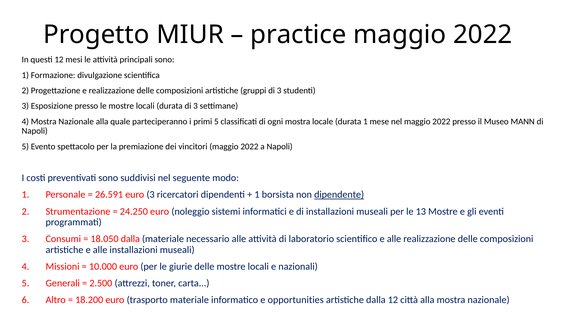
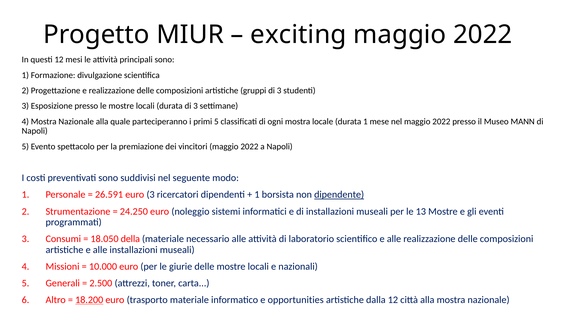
practice: practice -> exciting (298, 35)
18.050 dalla: dalla -> della (130, 239)
18.200 underline: none -> present (89, 300)
